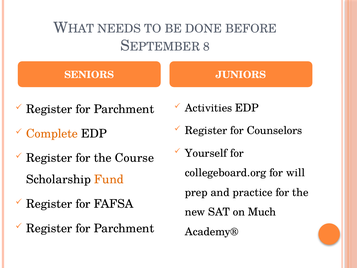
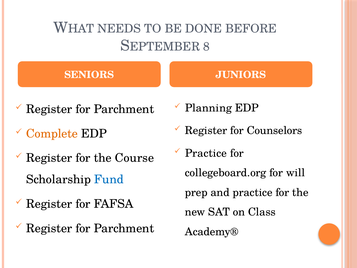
Activities: Activities -> Planning (208, 108)
Yourself: Yourself -> Practice (206, 153)
Fund colour: orange -> blue (109, 179)
Much: Much -> Class (262, 212)
